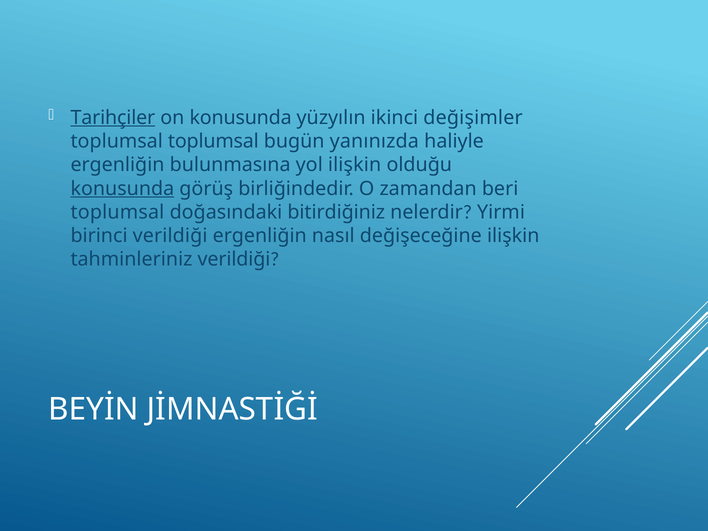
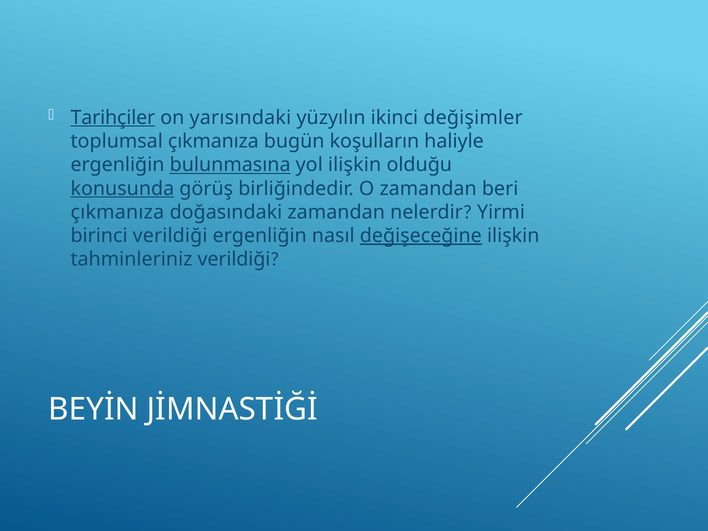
on konusunda: konusunda -> yarısındaki (240, 118)
toplumsal toplumsal: toplumsal -> çıkmanıza (213, 141)
yanınızda: yanınızda -> koşulların (374, 141)
bulunmasına underline: none -> present (230, 165)
toplumsal: toplumsal -> çıkmanıza (117, 212)
doğasındaki bitirdiğiniz: bitirdiğiniz -> zamandan (336, 212)
değişeceğine underline: none -> present (421, 236)
